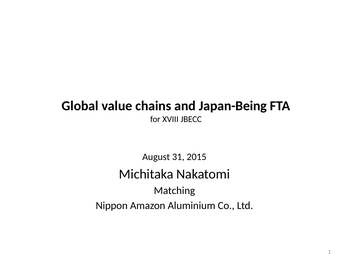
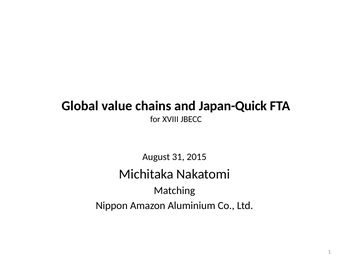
Japan-Being: Japan-Being -> Japan-Quick (233, 106)
